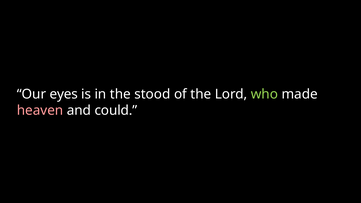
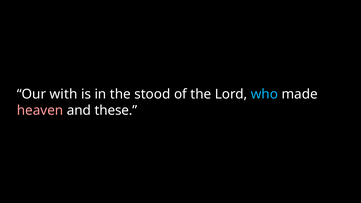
eyes: eyes -> with (64, 94)
who colour: light green -> light blue (264, 94)
could: could -> these (116, 110)
